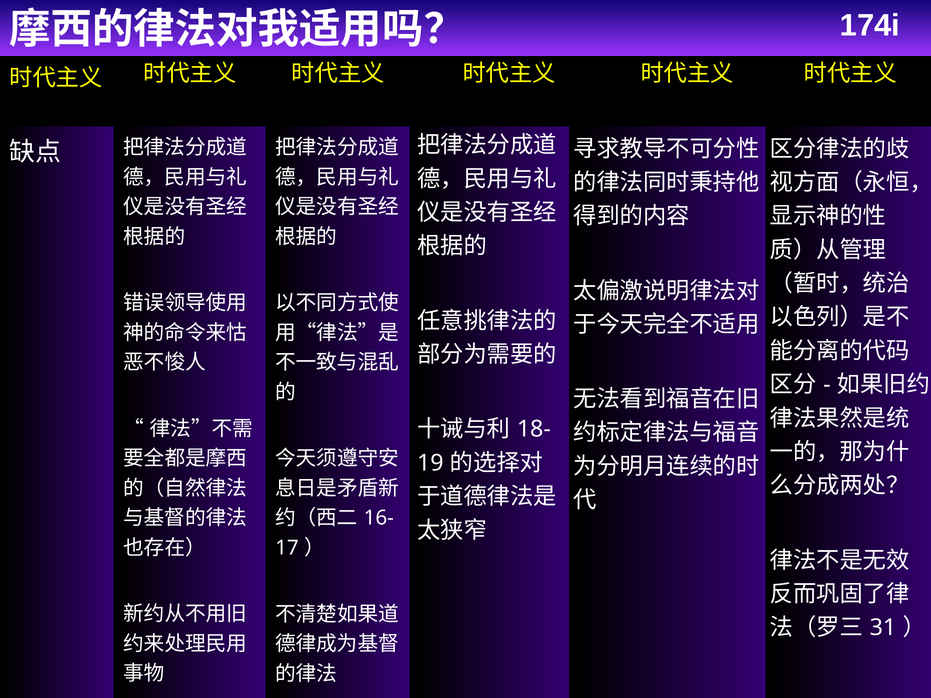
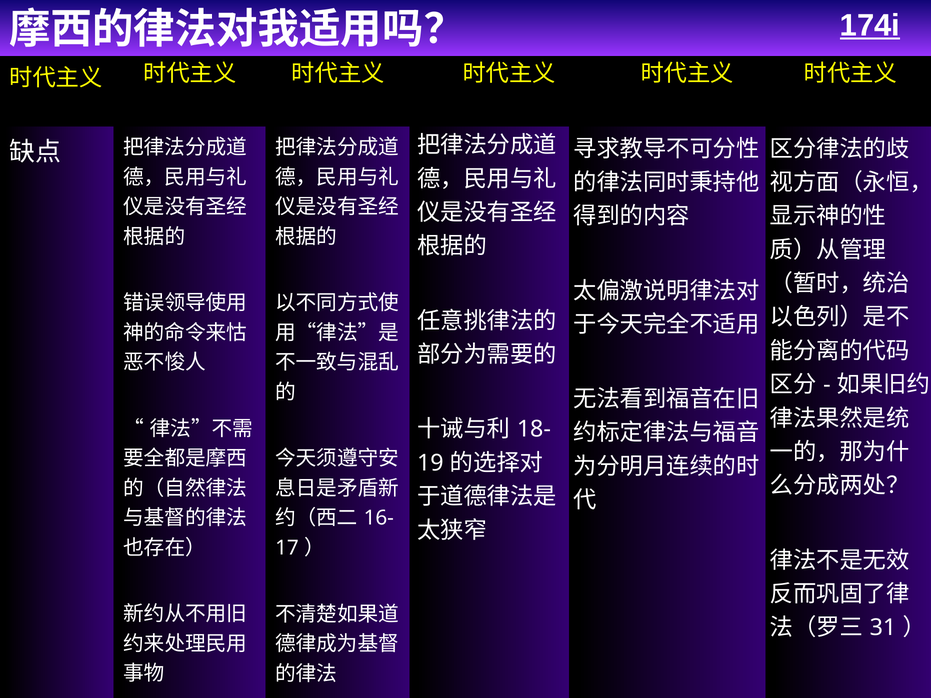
174i underline: none -> present (870, 25)
